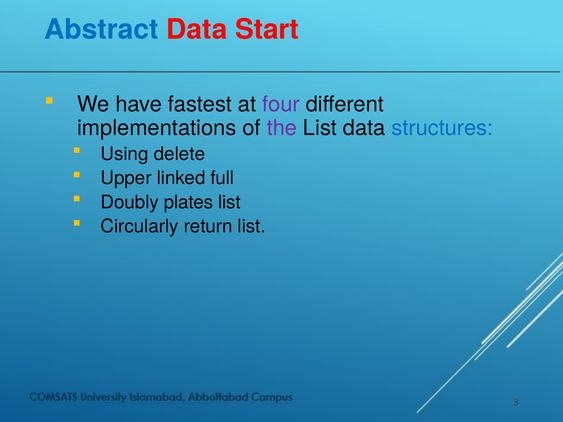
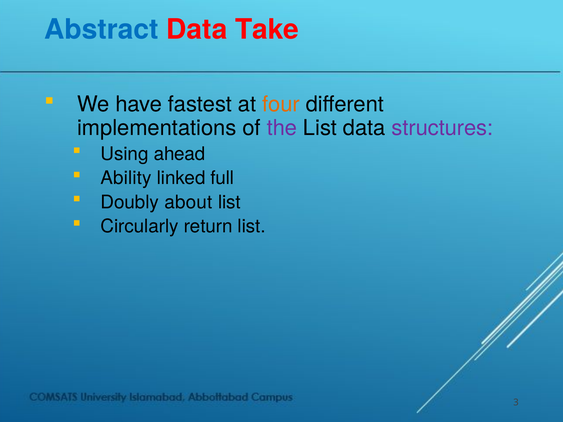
Start: Start -> Take (267, 30)
four colour: purple -> orange (281, 104)
structures colour: blue -> purple (442, 128)
delete: delete -> ahead (180, 154)
Upper: Upper -> Ability (126, 178)
plates: plates -> about (188, 202)
